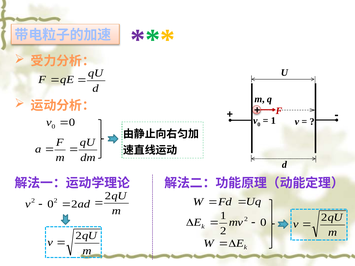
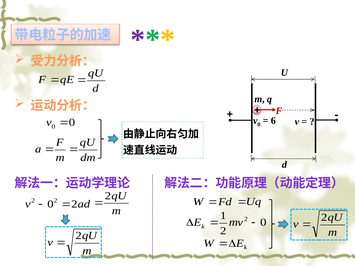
1: 1 -> 6 (273, 121)
